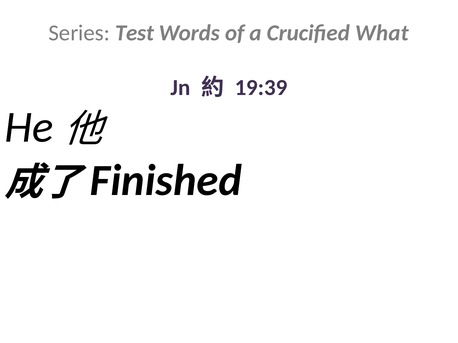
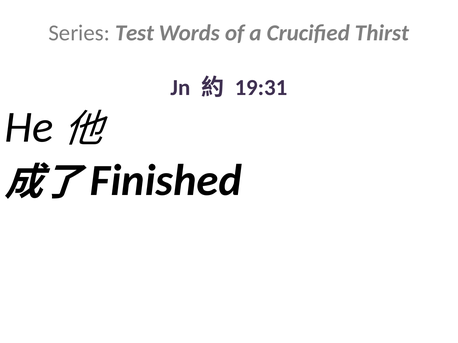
What: What -> Thirst (382, 33)
19:39: 19:39 -> 19:31 (261, 88)
